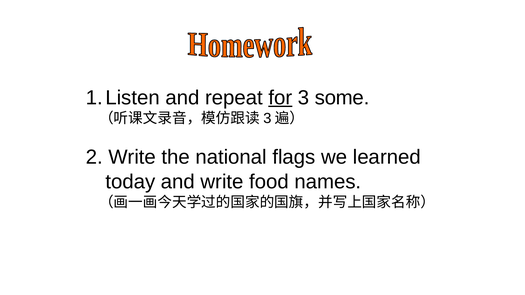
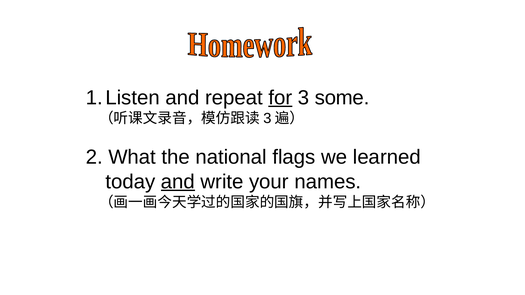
2 Write: Write -> What (132, 157)
and underline: none -> present (178, 182)
food: food -> your (269, 182)
